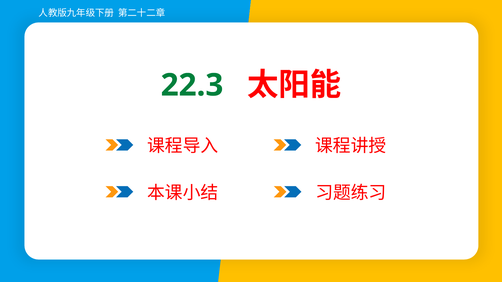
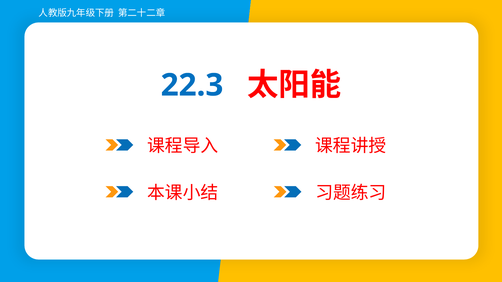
22.3 colour: green -> blue (192, 85)
